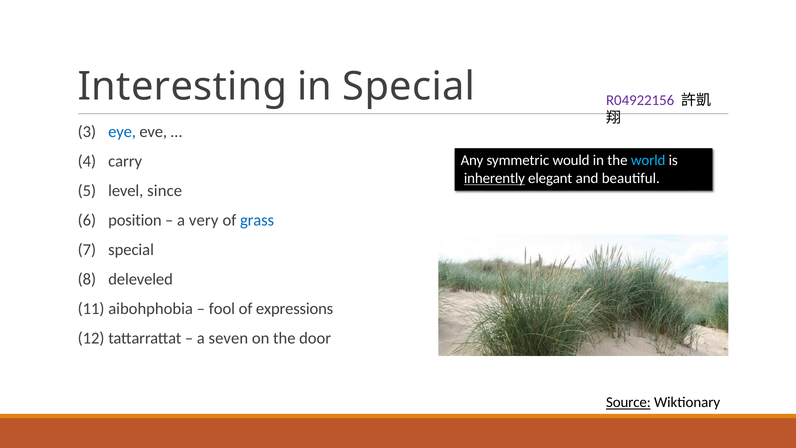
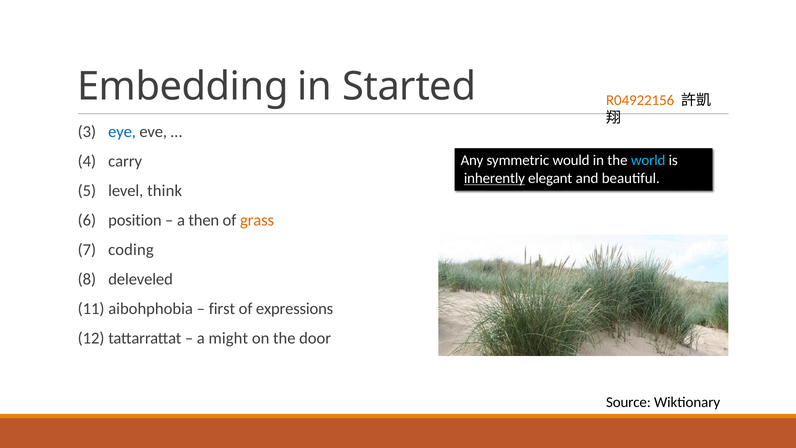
Interesting: Interesting -> Embedding (183, 87)
in Special: Special -> Started (409, 87)
R04922156 colour: purple -> orange (640, 100)
since: since -> think (165, 191)
very: very -> then (204, 220)
grass colour: blue -> orange (257, 220)
special: special -> coding (131, 250)
fool: fool -> first (222, 309)
seven: seven -> might (228, 338)
Source underline: present -> none (628, 402)
